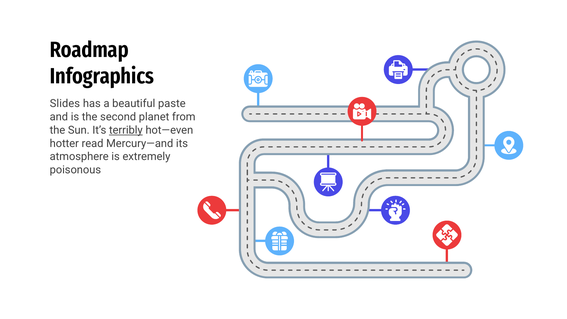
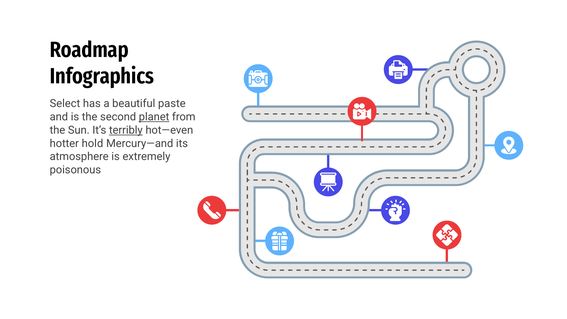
Slides: Slides -> Select (65, 104)
planet underline: none -> present (154, 117)
read: read -> hold (92, 143)
